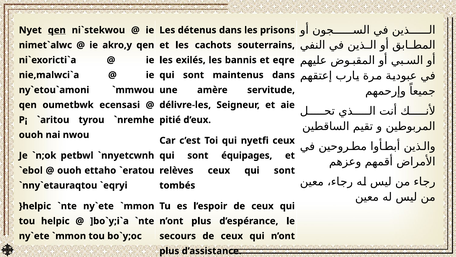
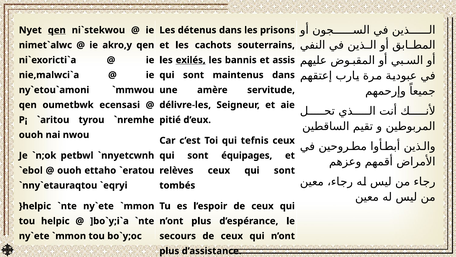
exilés underline: none -> present (191, 60)
eqre: eqre -> assis (284, 60)
nyetfi: nyetfi -> tefnis (255, 140)
